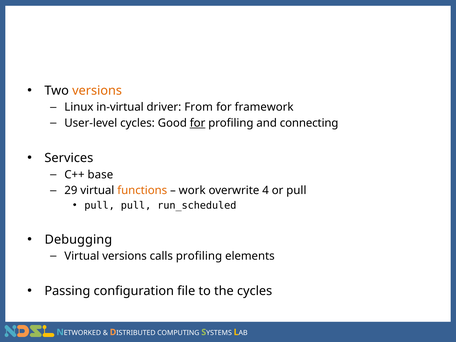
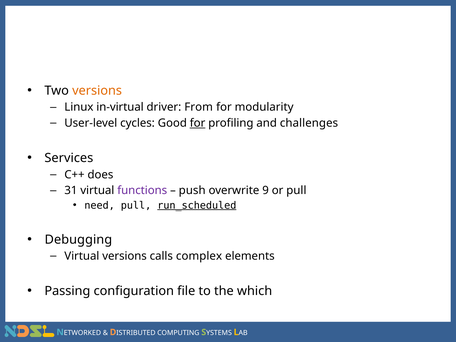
framework: framework -> modularity (264, 107)
connecting: connecting -> challenges (309, 123)
base: base -> does (100, 175)
29: 29 -> 31 (71, 191)
functions colour: orange -> purple (142, 191)
work: work -> push (192, 191)
4: 4 -> 9 (266, 191)
pull: pull -> need (100, 205)
run_scheduled underline: none -> present (197, 205)
calls profiling: profiling -> complex (199, 256)
the cycles: cycles -> which (255, 291)
